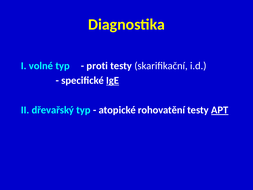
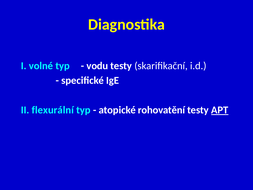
proti: proti -> vodu (97, 66)
IgE underline: present -> none (113, 80)
dřevařský: dřevařský -> flexurální (53, 110)
